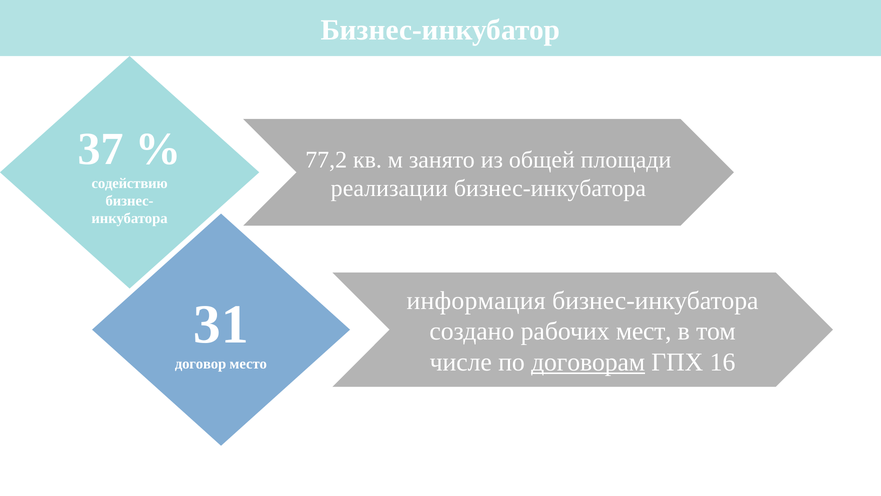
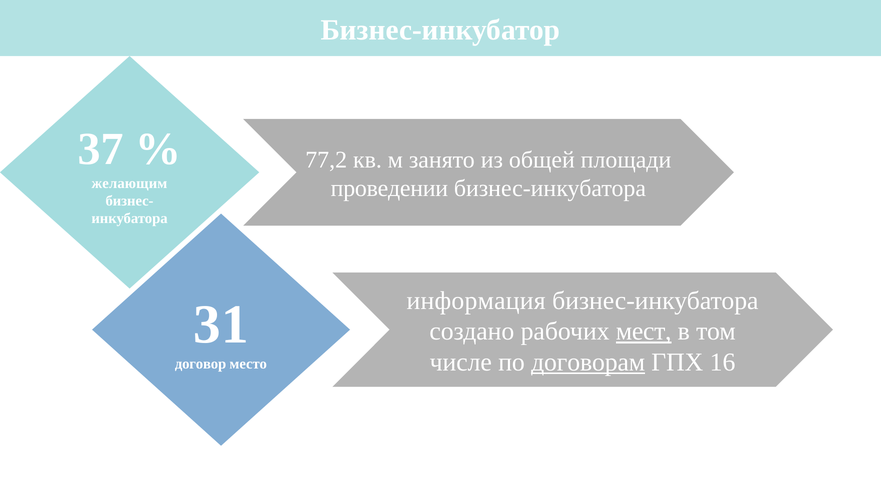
содействию: содействию -> желающим (129, 183)
реализации: реализации -> проведении (389, 188)
мест underline: none -> present (644, 331)
